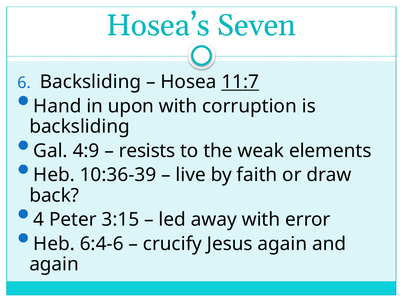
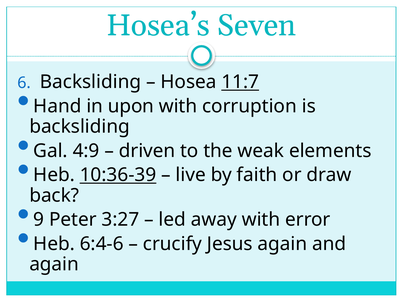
resists: resists -> driven (147, 151)
10:36-39 underline: none -> present (118, 175)
4: 4 -> 9 (39, 220)
3:15: 3:15 -> 3:27 (120, 220)
